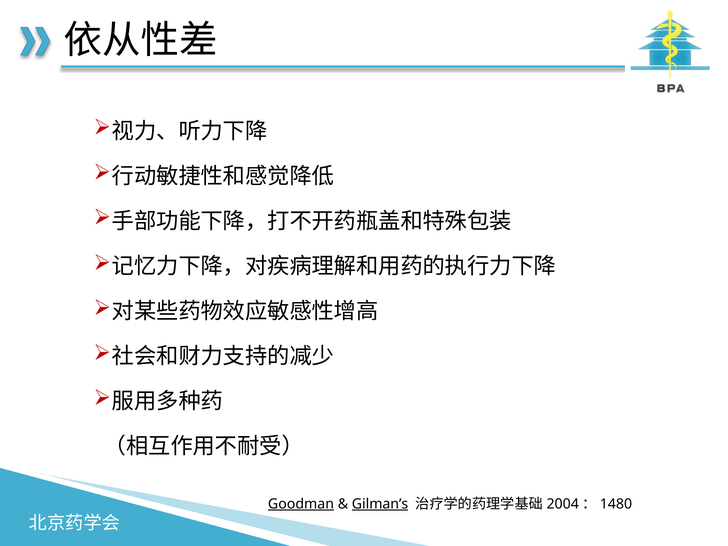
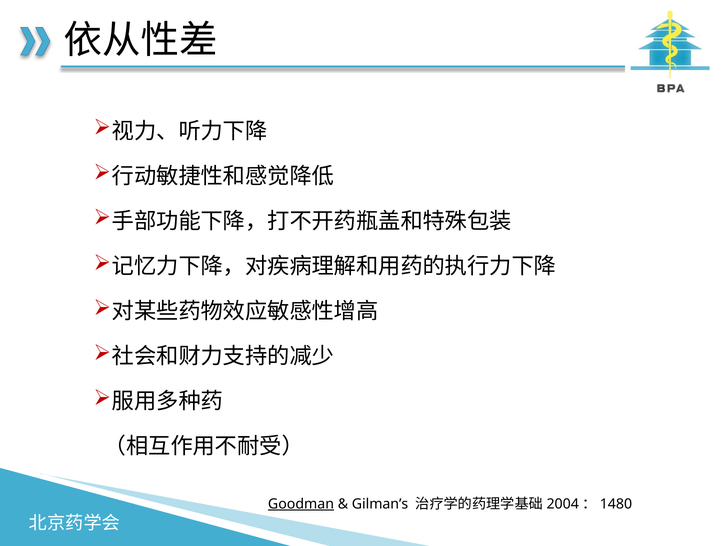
Gilman’s underline: present -> none (380, 504)
